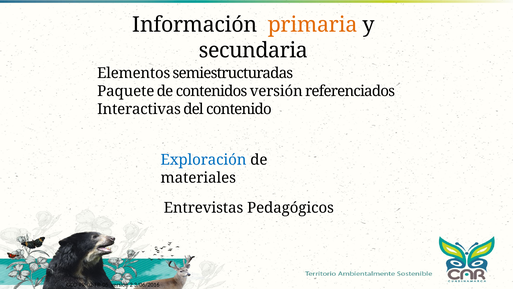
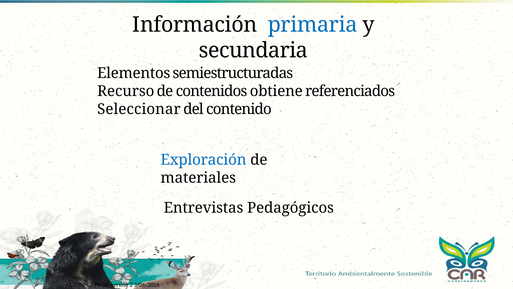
primaria colour: orange -> blue (313, 25)
Paquete: Paquete -> Recurso (126, 91)
contenidos versión: versión -> obtiene (276, 91)
Interactivas: Interactivas -> Seleccionar (139, 109)
